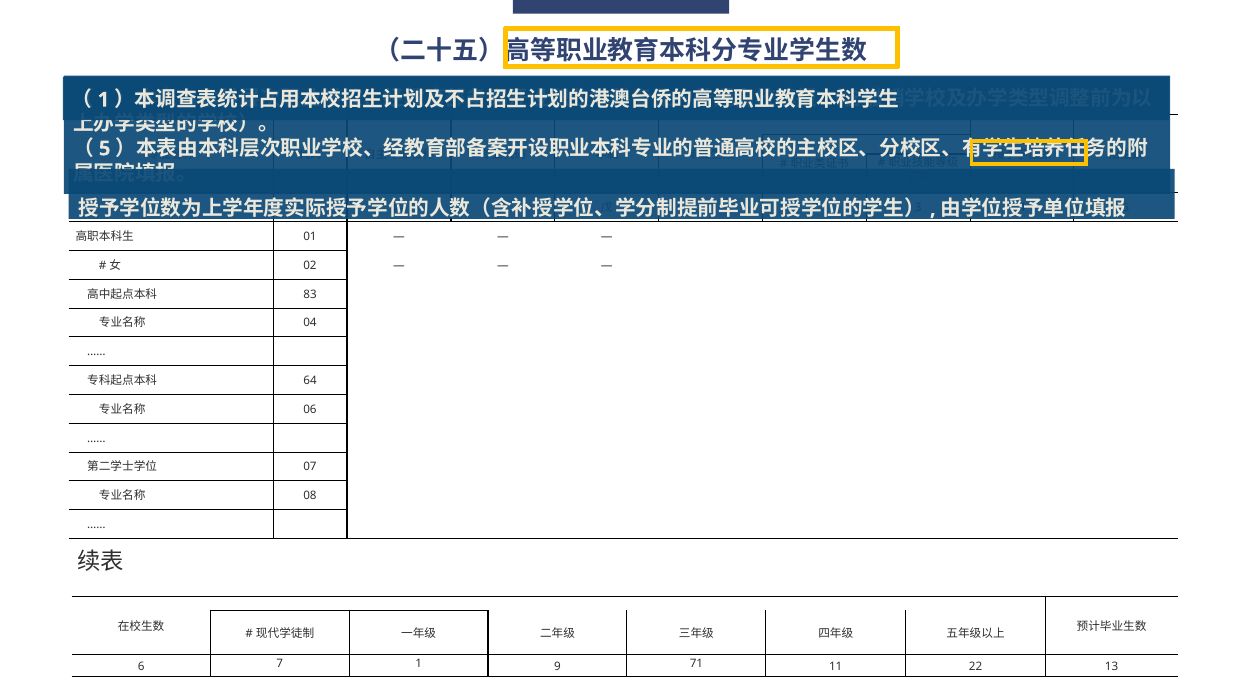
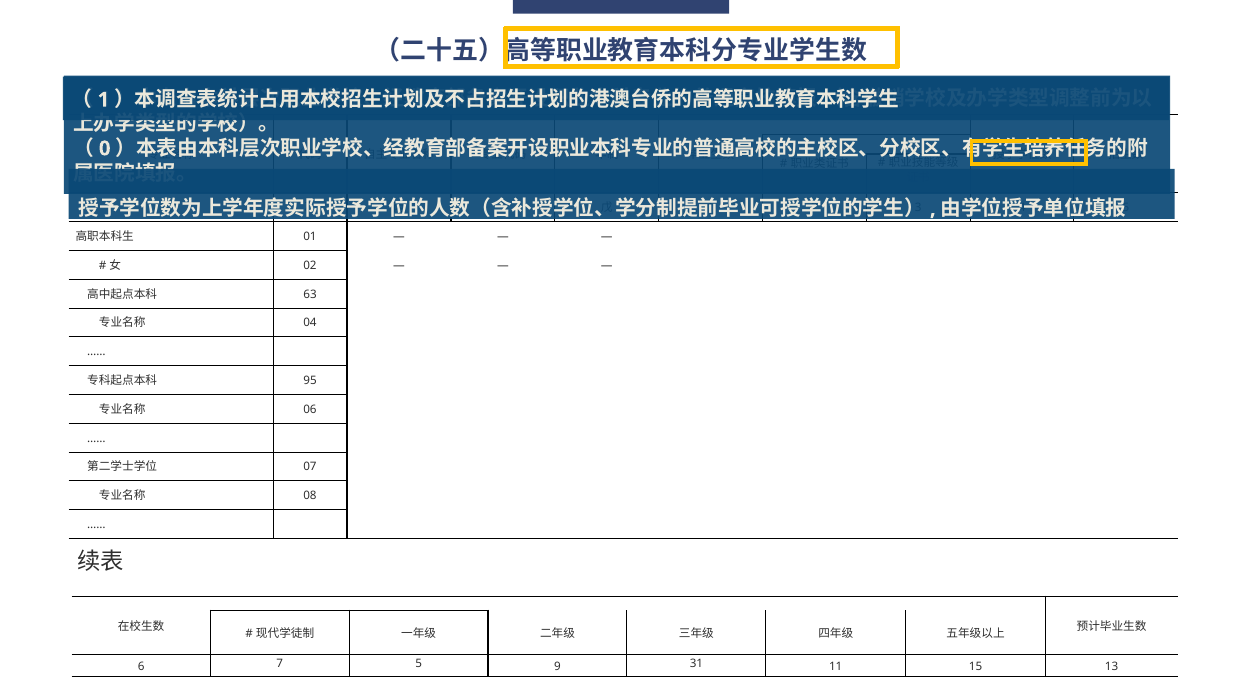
5: 5 -> 0 (105, 149)
83: 83 -> 63 (310, 294)
64: 64 -> 95 (310, 381)
7 1: 1 -> 5 (419, 664)
71: 71 -> 31 (696, 664)
22: 22 -> 15 (976, 667)
